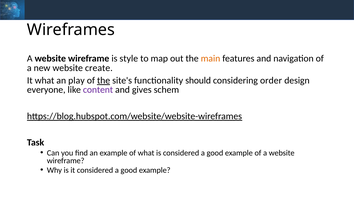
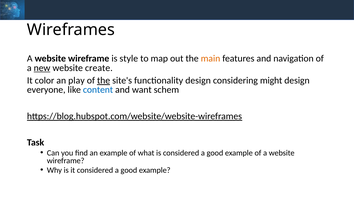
new underline: none -> present (42, 68)
It what: what -> color (45, 81)
functionality should: should -> design (198, 81)
order: order -> might (271, 81)
content colour: purple -> blue (98, 90)
gives: gives -> want (142, 90)
